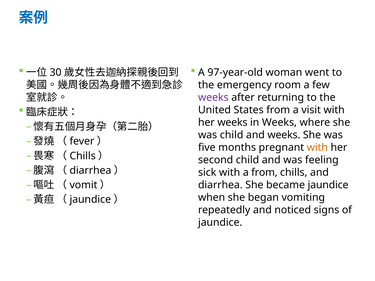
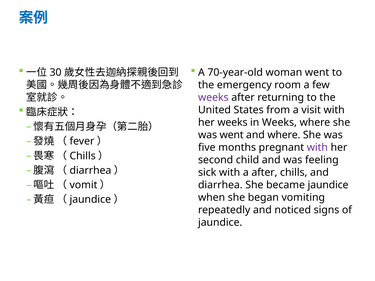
97-year-old: 97-year-old -> 70-year-old (235, 73)
was child: child -> went (232, 135)
and weeks: weeks -> where (284, 135)
with colour: orange -> purple (317, 148)
a from: from -> after (264, 173)
